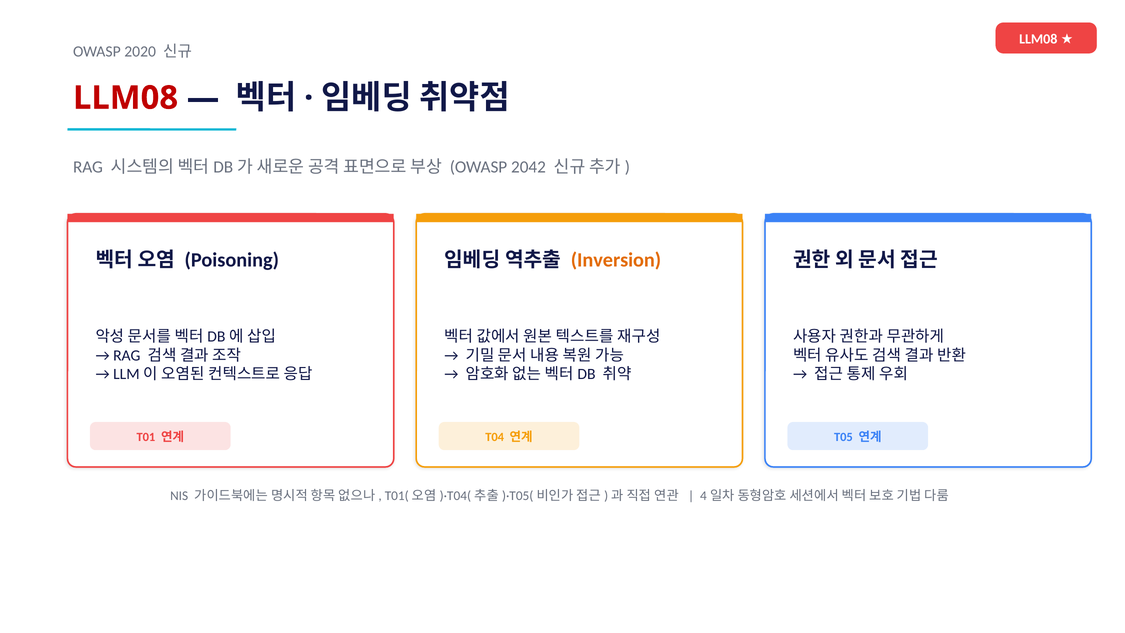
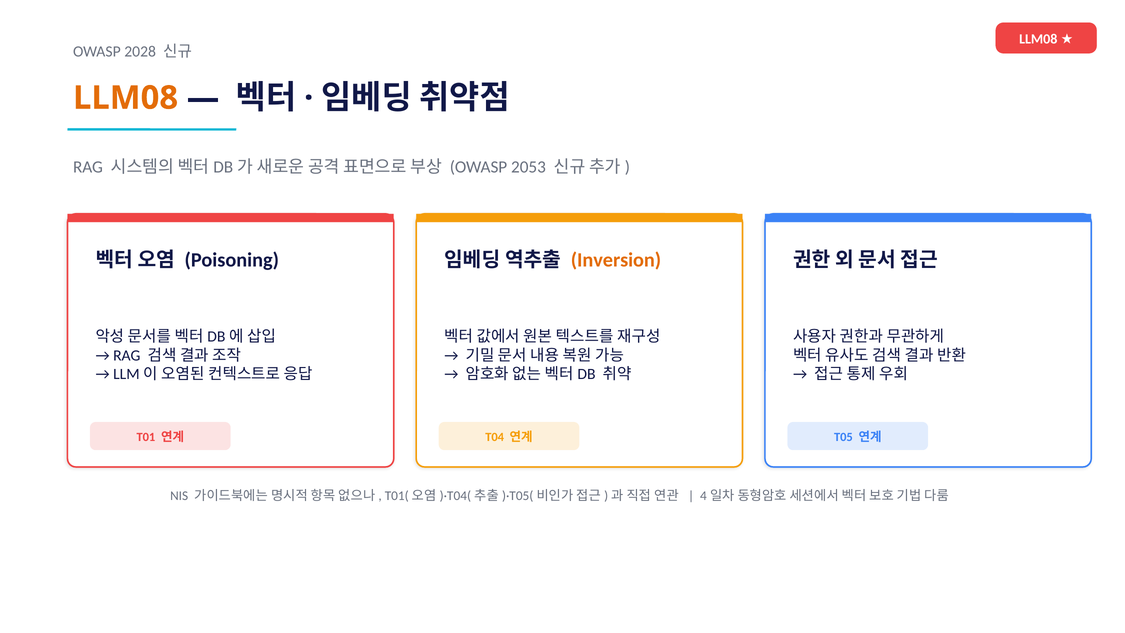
2020: 2020 -> 2028 (140, 52)
LLM08 colour: red -> orange (126, 98)
2042: 2042 -> 2053 (528, 167)
